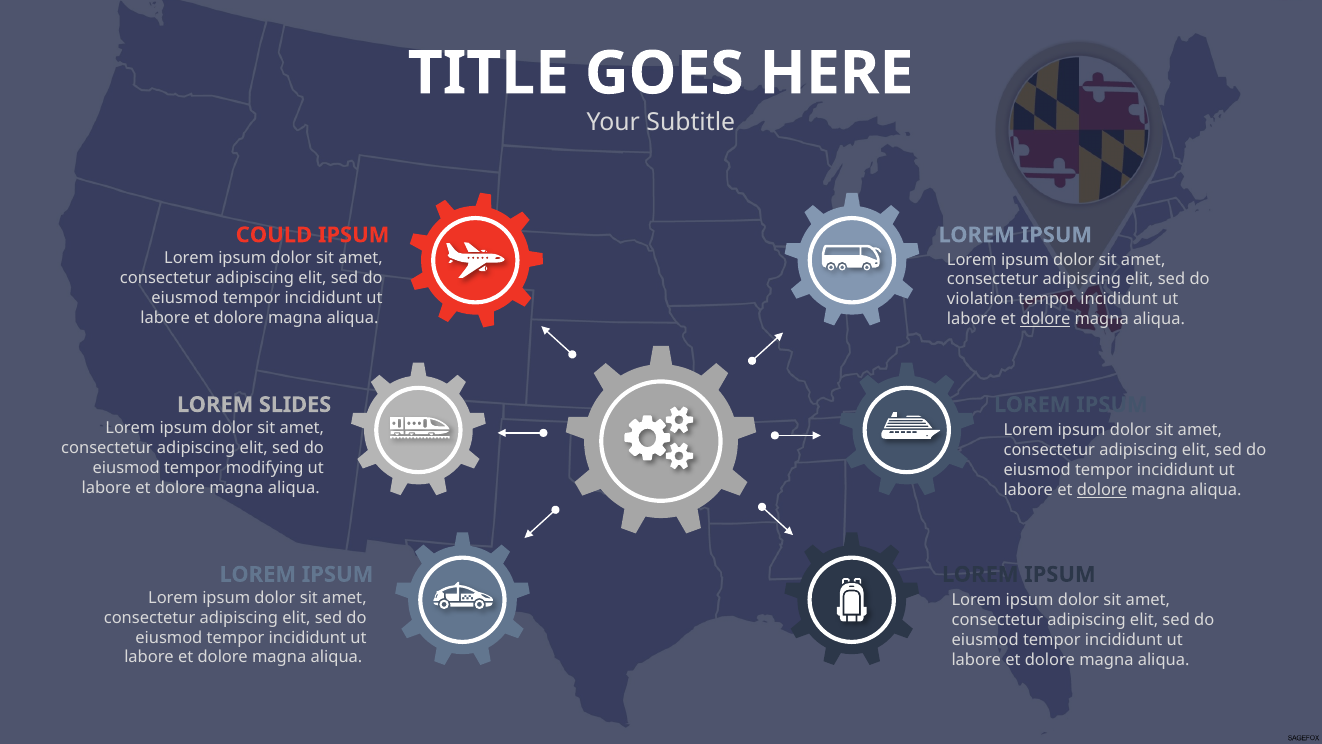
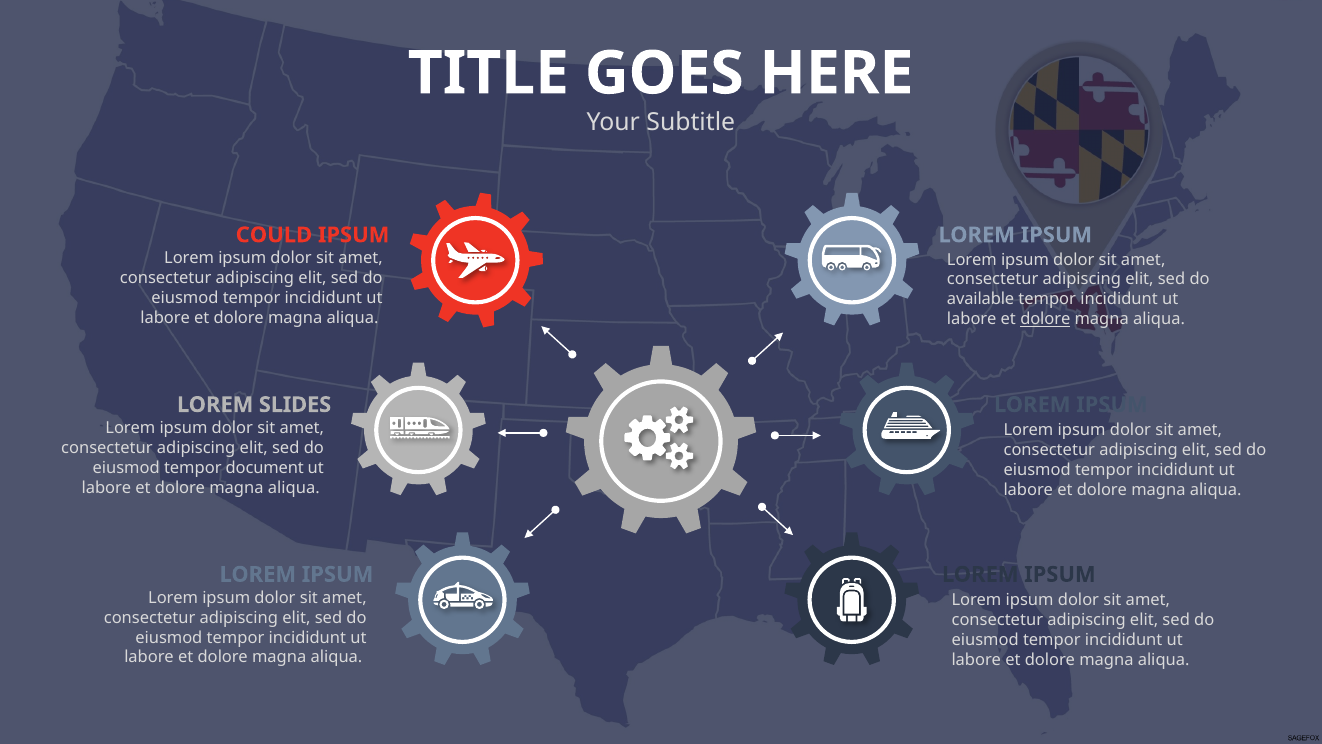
violation: violation -> available (981, 299)
modifying: modifying -> document (265, 468)
dolore underline: present -> none (1102, 490)
